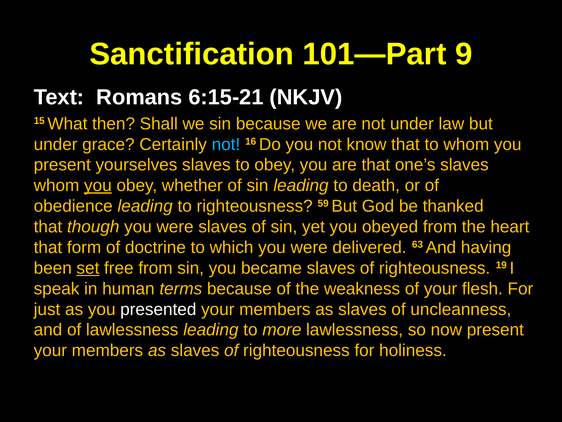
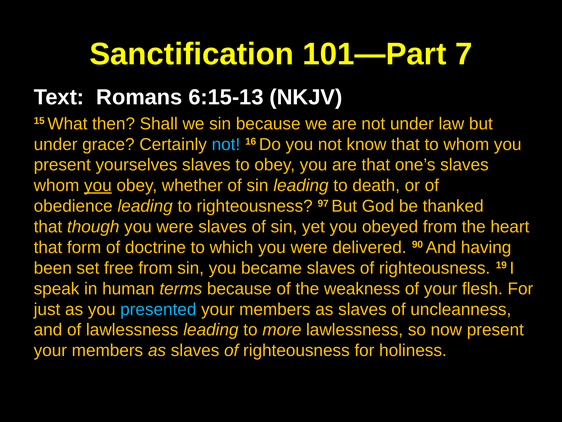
9: 9 -> 7 (464, 54)
6:15-21: 6:15-21 -> 6:15-13 (226, 97)
59: 59 -> 97 (323, 203)
63: 63 -> 90 (417, 244)
set underline: present -> none (88, 268)
presented colour: white -> light blue (158, 309)
